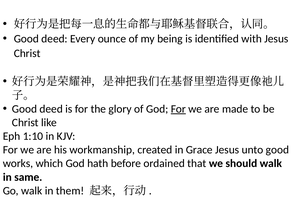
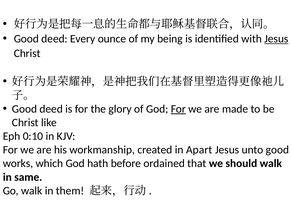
Jesus underline: none -> present (276, 39)
1:10: 1:10 -> 0:10 (33, 136)
Grace: Grace -> Apart (199, 150)
